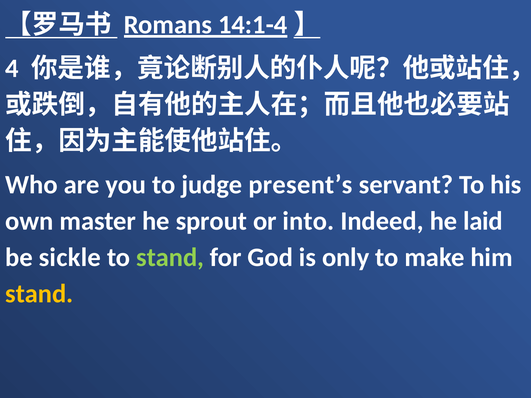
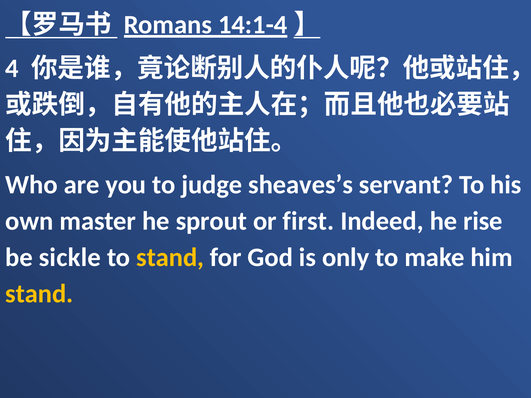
present’s: present’s -> sheaves’s (301, 185)
into: into -> first (308, 221)
laid: laid -> rise (483, 221)
stand colour: light green -> yellow (170, 258)
